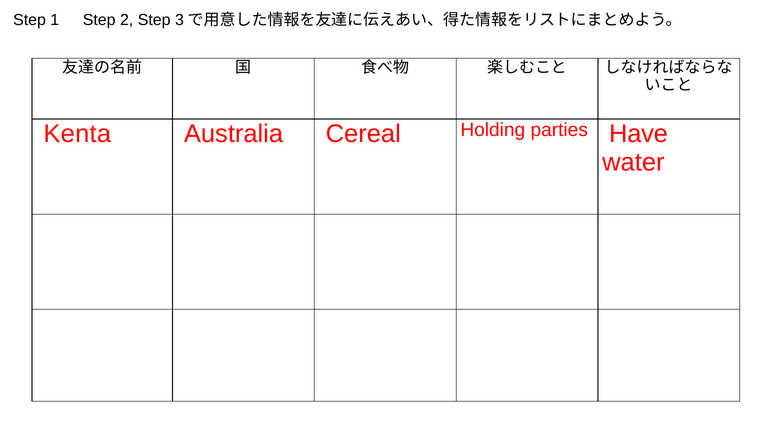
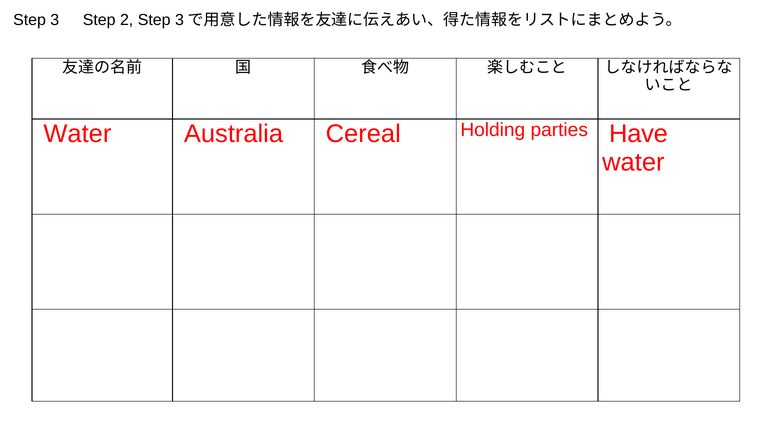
1: 1 -> 3 (55, 20)
Kenta: Kenta -> Water (77, 134)
